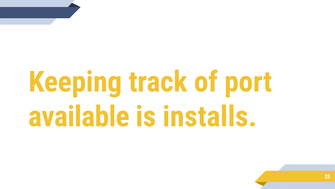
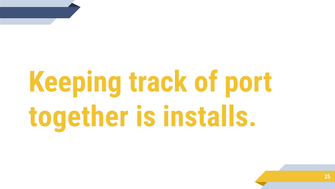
available: available -> together (79, 116)
